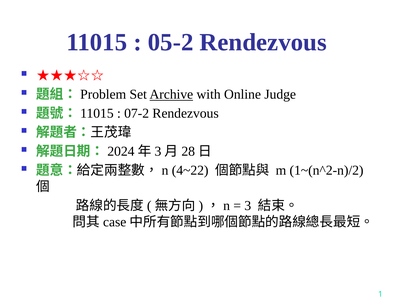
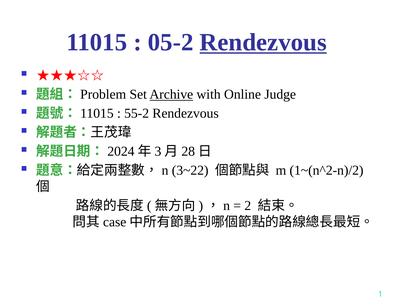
Rendezvous underline: none -> present (263, 42)
07-2: 07-2 -> 55-2 (137, 114)
4~22: 4~22 -> 3~22 (190, 171)
3: 3 -> 2 (248, 206)
